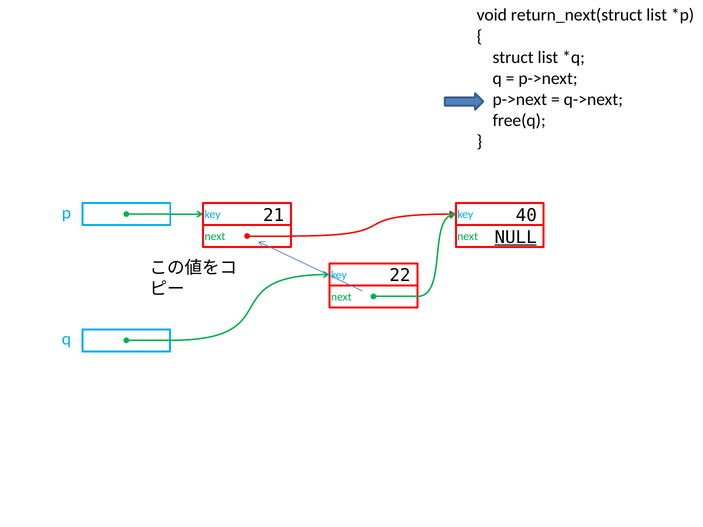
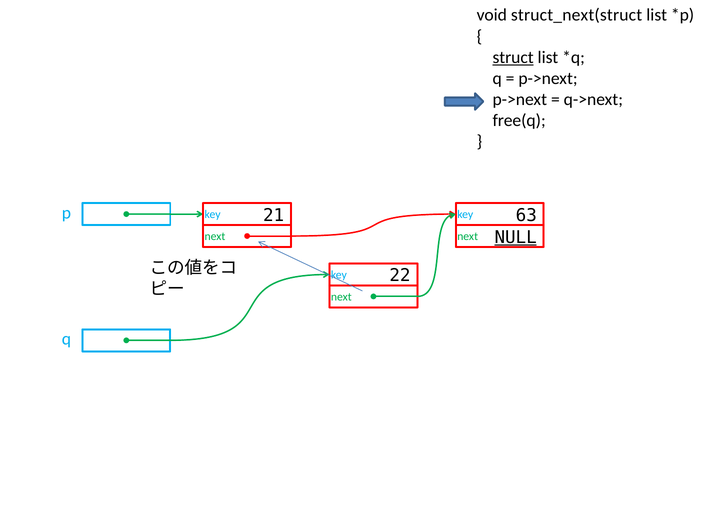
return_next(struct: return_next(struct -> struct_next(struct (577, 15)
struct underline: none -> present (513, 57)
40: 40 -> 63 (526, 215)
